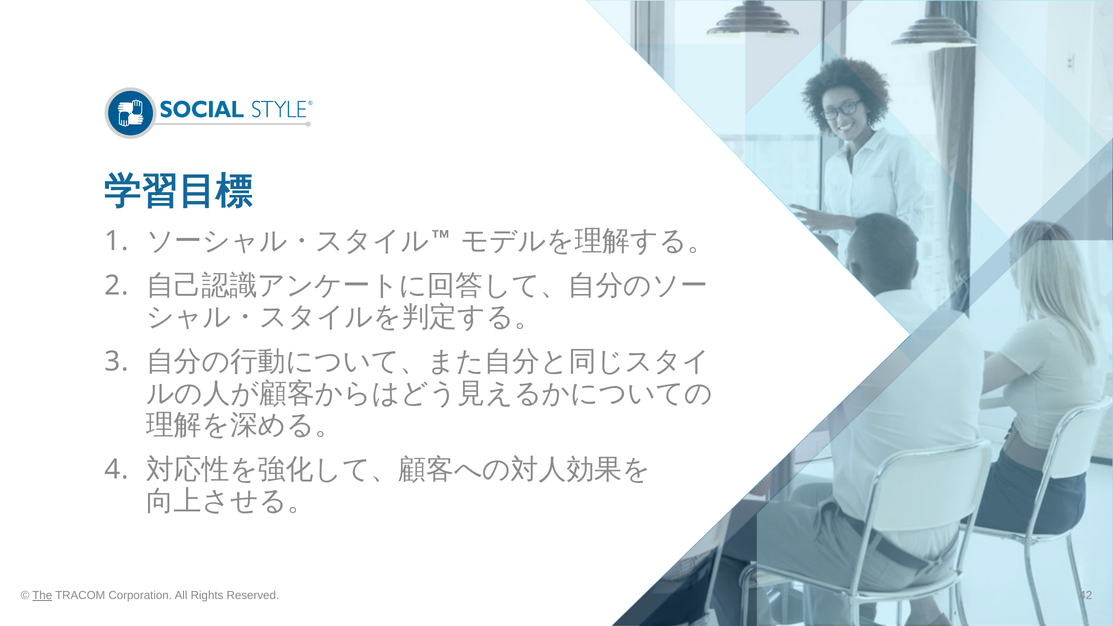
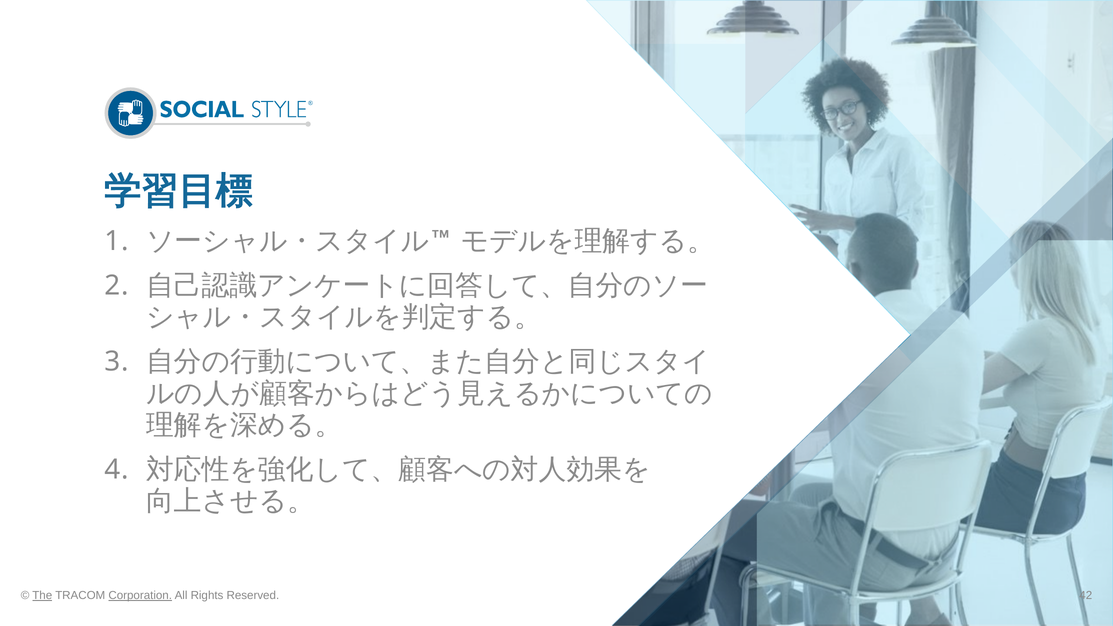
Corporation underline: none -> present (140, 596)
